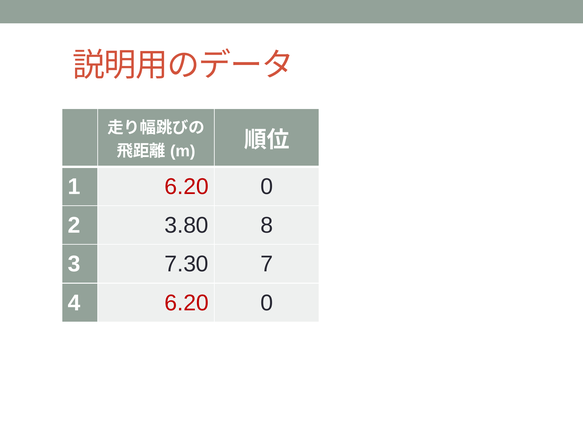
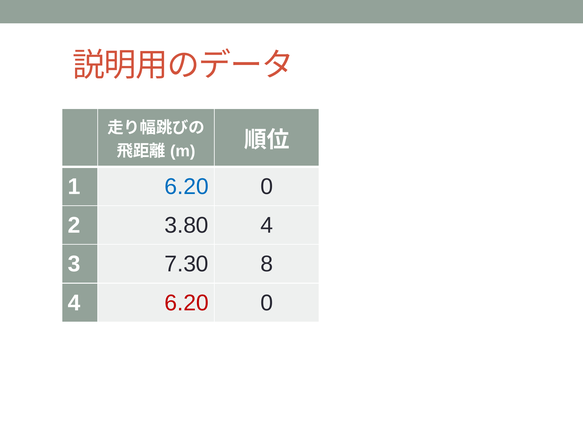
6.20 colour: red -> blue (187, 186)
3.80 8: 8 -> 4 (267, 225)
7: 7 -> 8 (267, 264)
